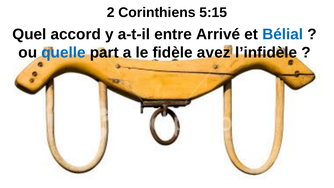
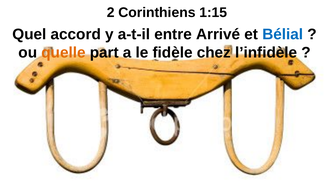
5:15: 5:15 -> 1:15 (213, 12)
quelle colour: blue -> orange (63, 53)
avez: avez -> chez (214, 53)
